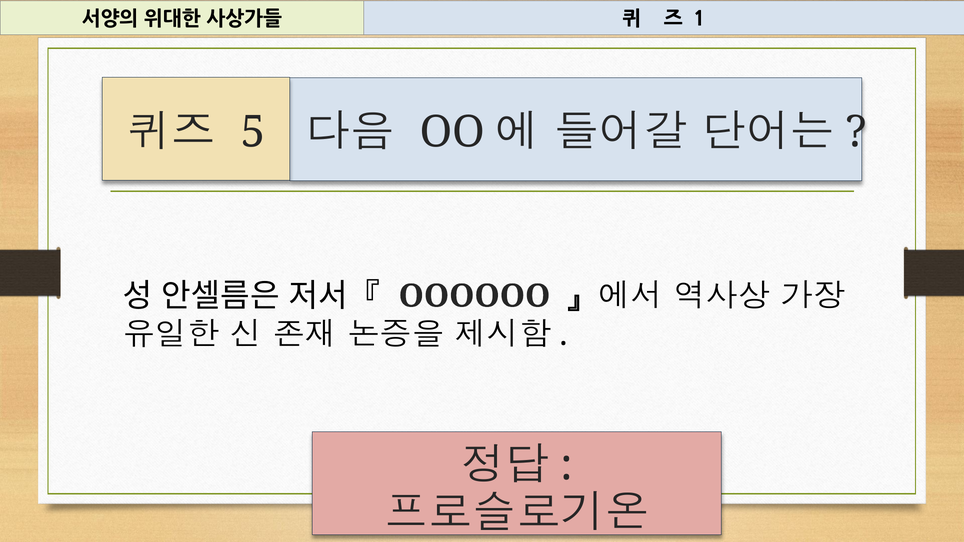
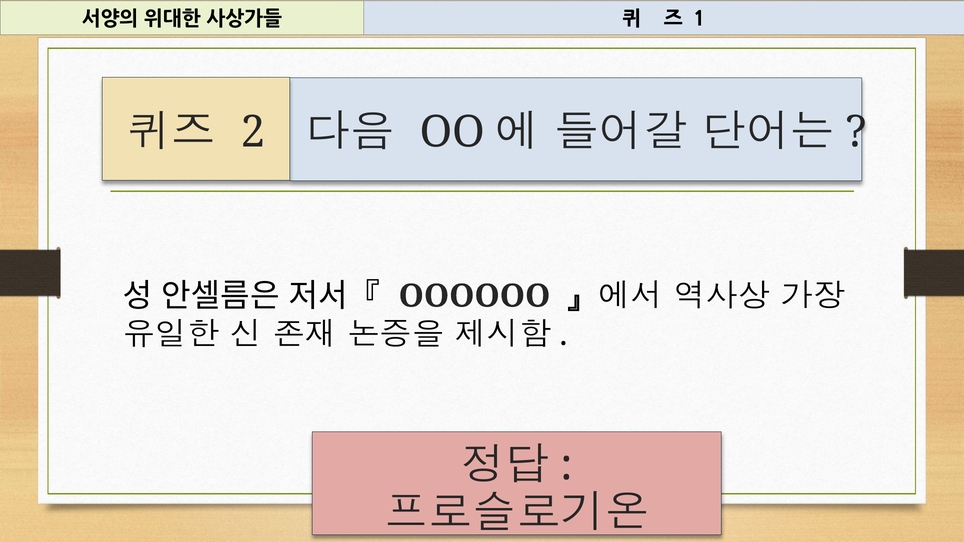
5: 5 -> 2 (253, 132)
